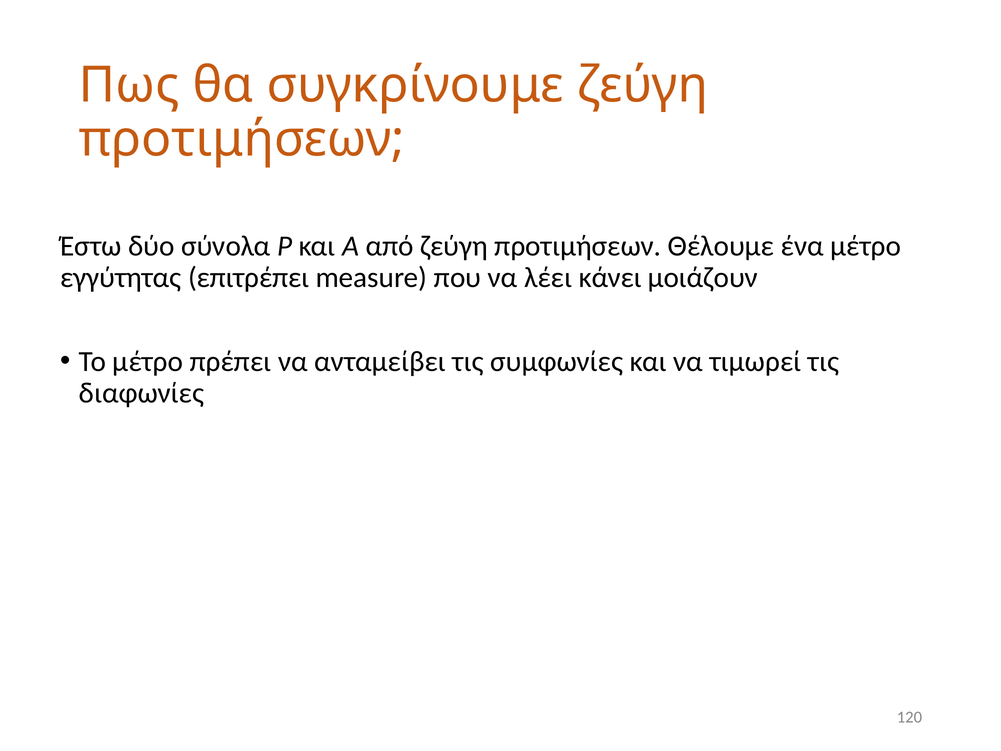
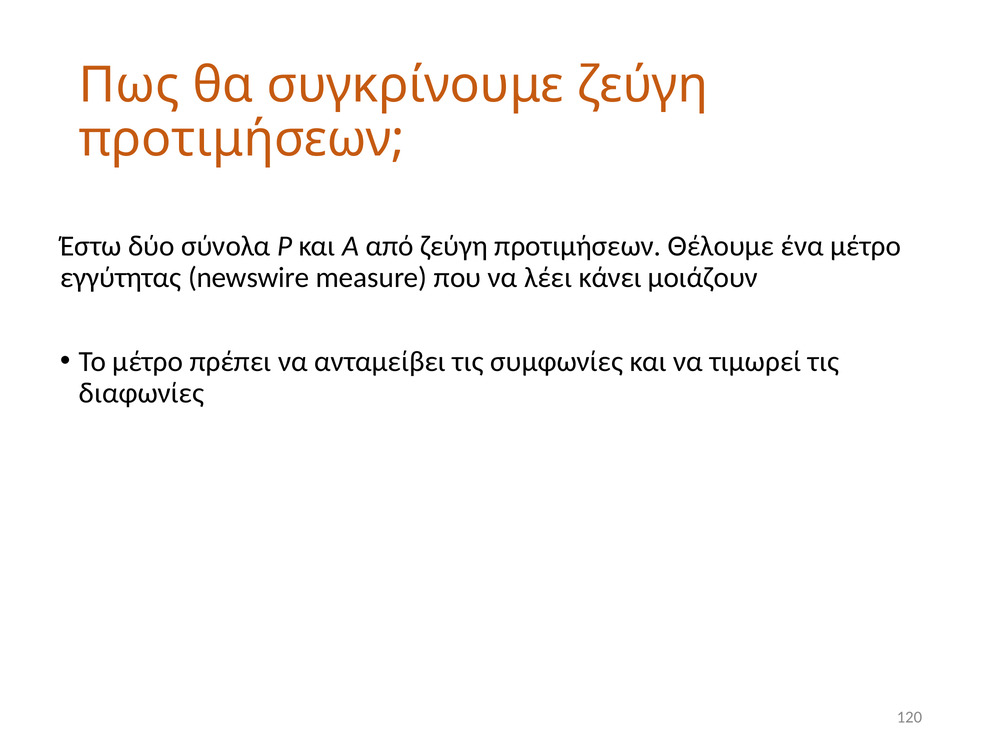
επιτρέπει: επιτρέπει -> newswire (249, 277)
